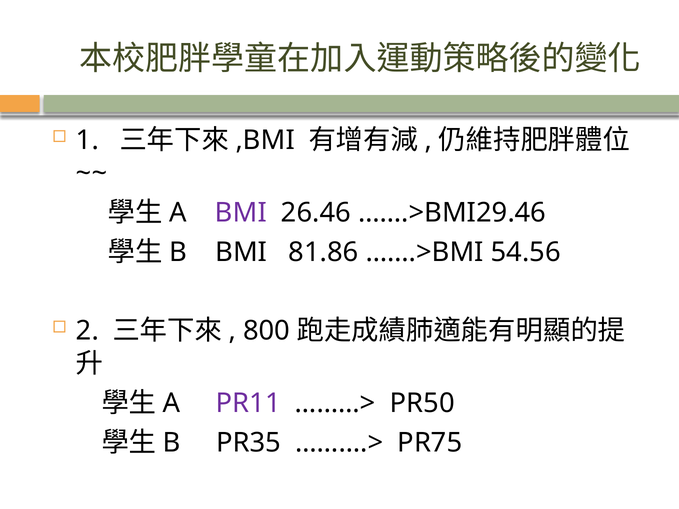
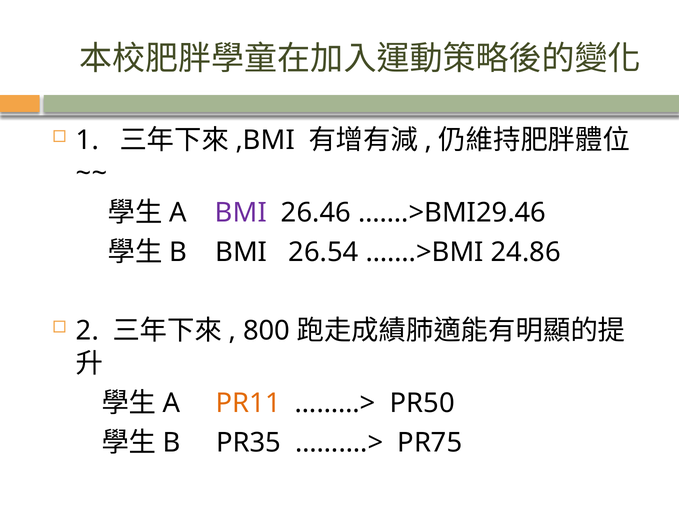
81.86: 81.86 -> 26.54 (323, 252)
54.56: 54.56 -> 24.86 (526, 252)
PR11 colour: purple -> orange (248, 403)
